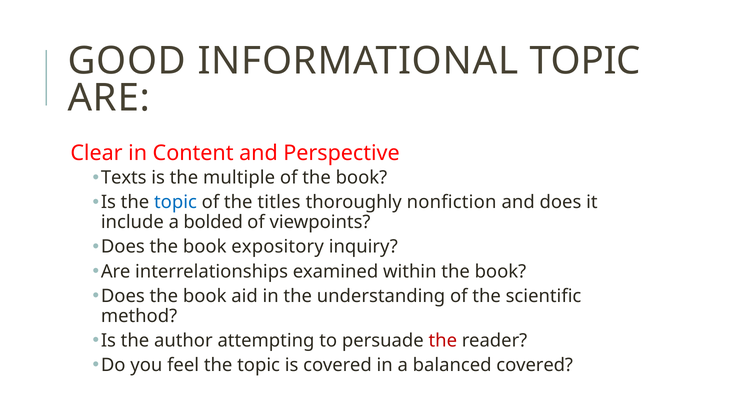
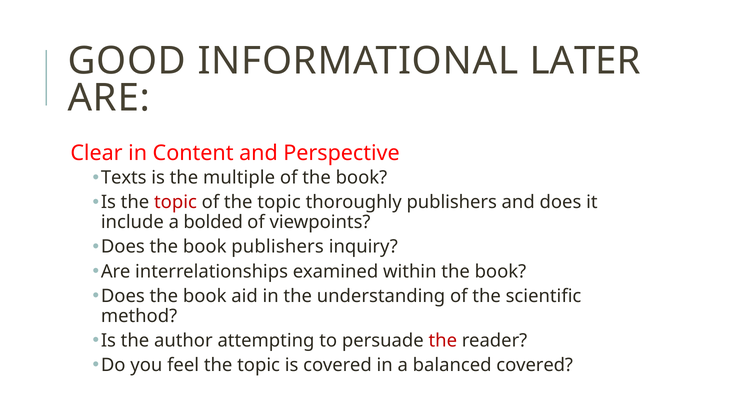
INFORMATIONAL TOPIC: TOPIC -> LATER (585, 61)
topic colour: blue -> red (175, 202)
of the titles: titles -> topic (279, 202)
thoroughly nonfiction: nonfiction -> publishers (452, 202)
book expository: expository -> publishers (278, 247)
